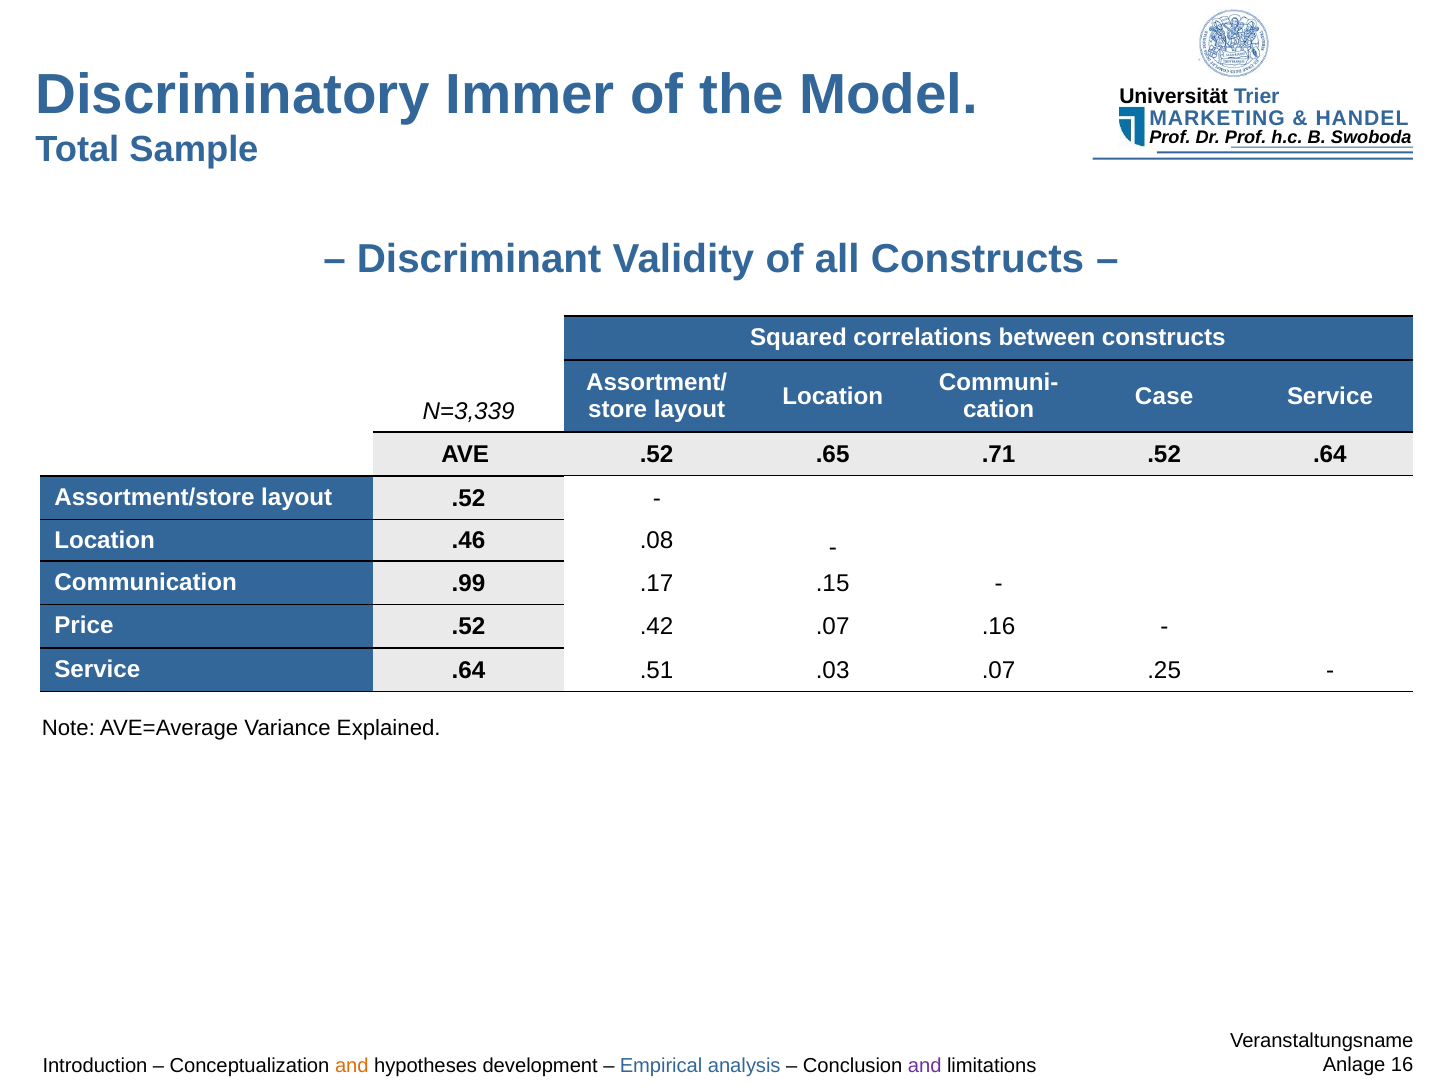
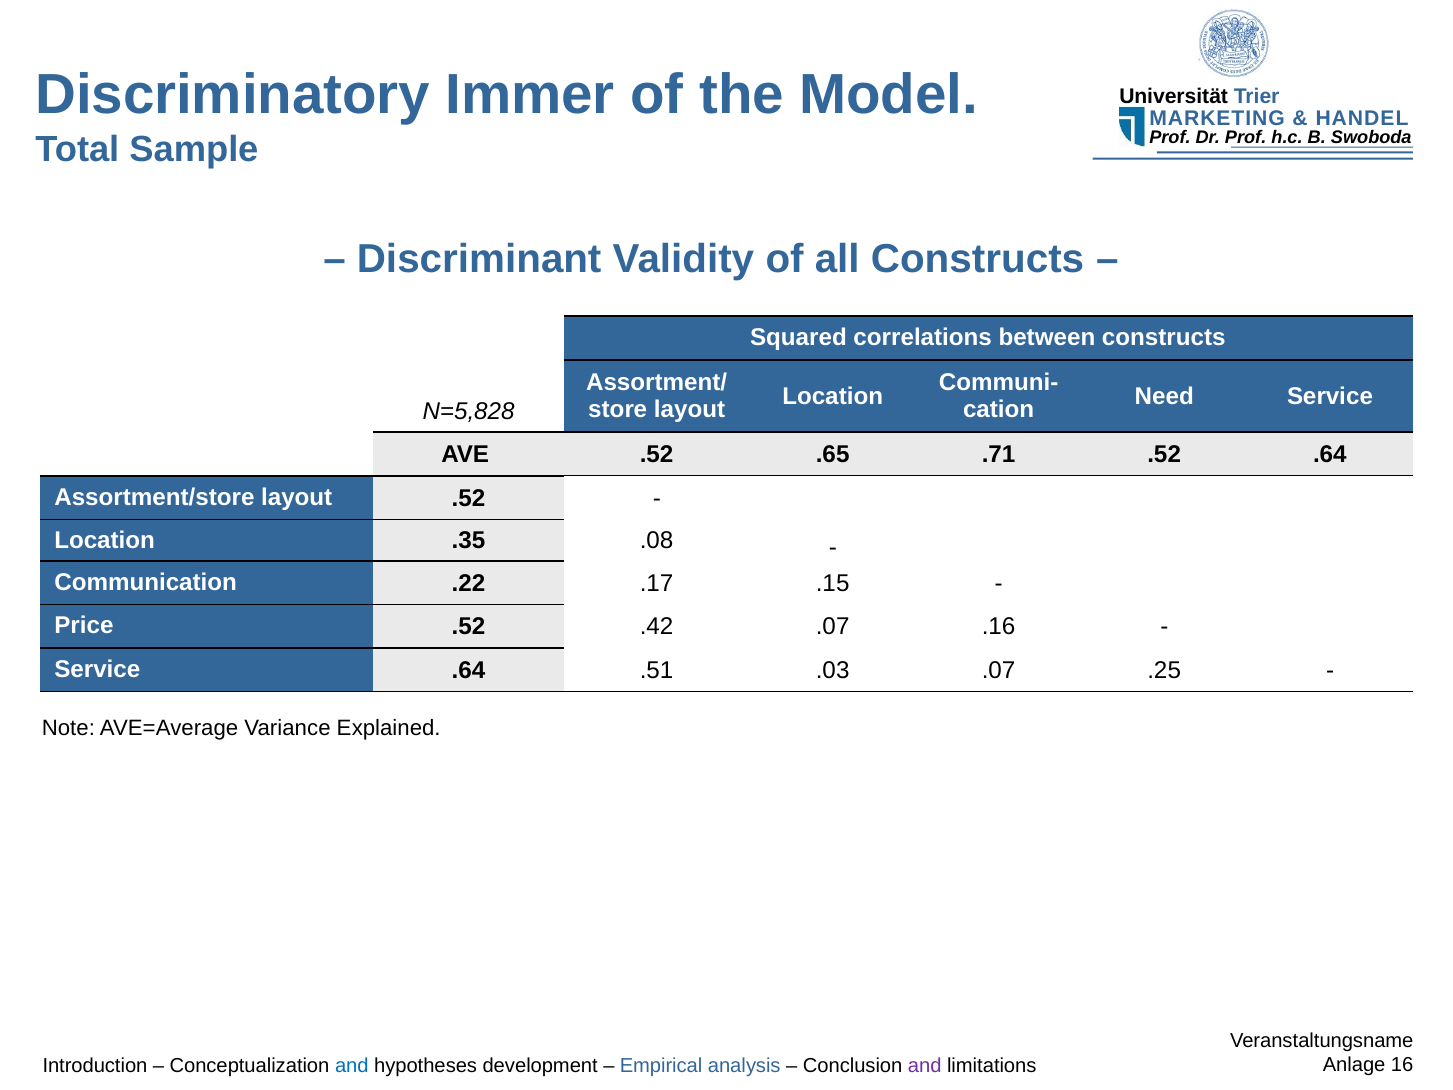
Case: Case -> Need (1164, 396)
N=3,339: N=3,339 -> N=5,828 (469, 412)
.46: .46 -> .35 (469, 540)
.99: .99 -> .22 (469, 583)
and colour: orange -> blue (352, 1065)
